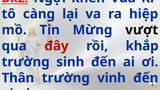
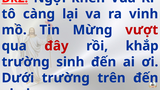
hiệp: hiệp -> vinh (144, 14)
vượt colour: black -> red (142, 30)
Thân: Thân -> Dưới (18, 78)
vinh: vinh -> trên (111, 78)
